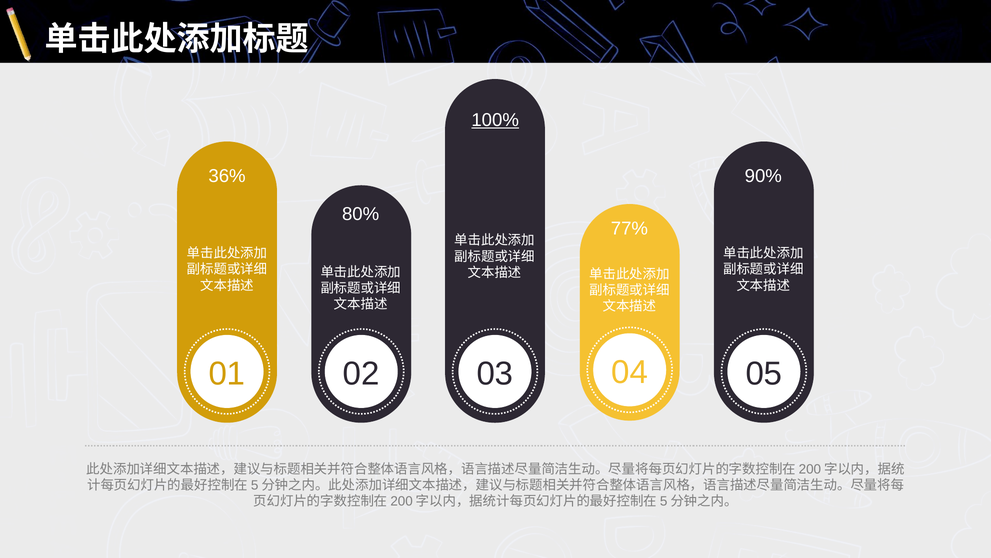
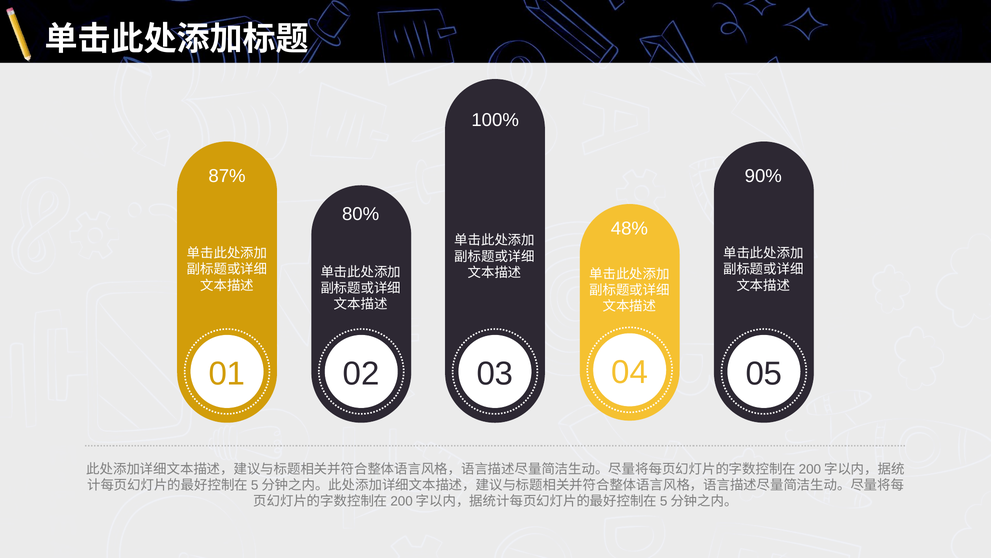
100% underline: present -> none (495, 120)
36%: 36% -> 87% (227, 176)
77%: 77% -> 48% (629, 229)
